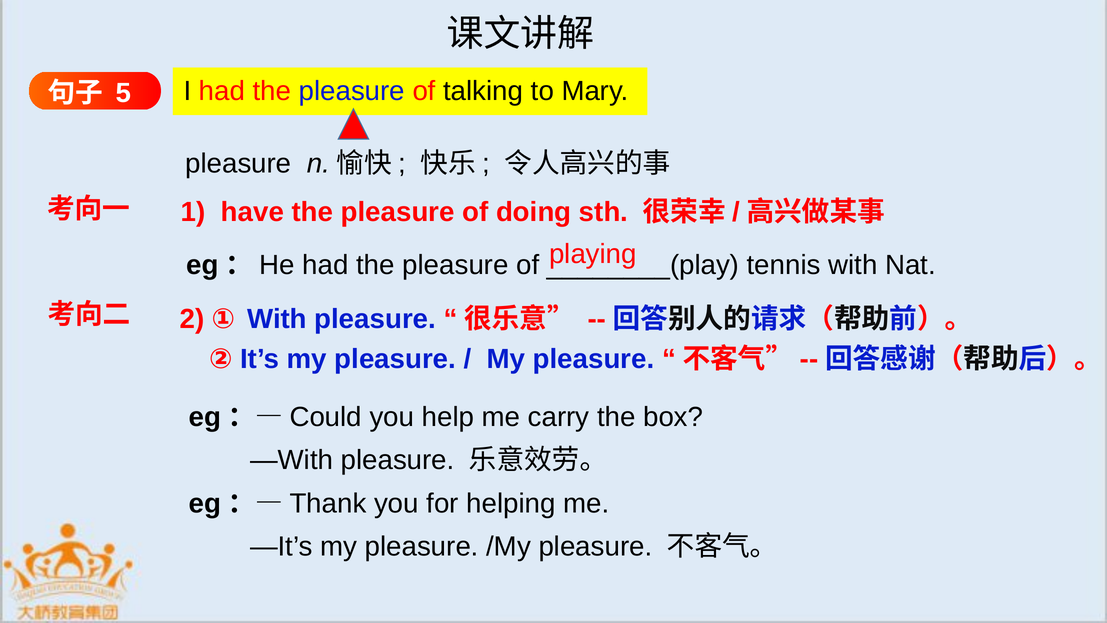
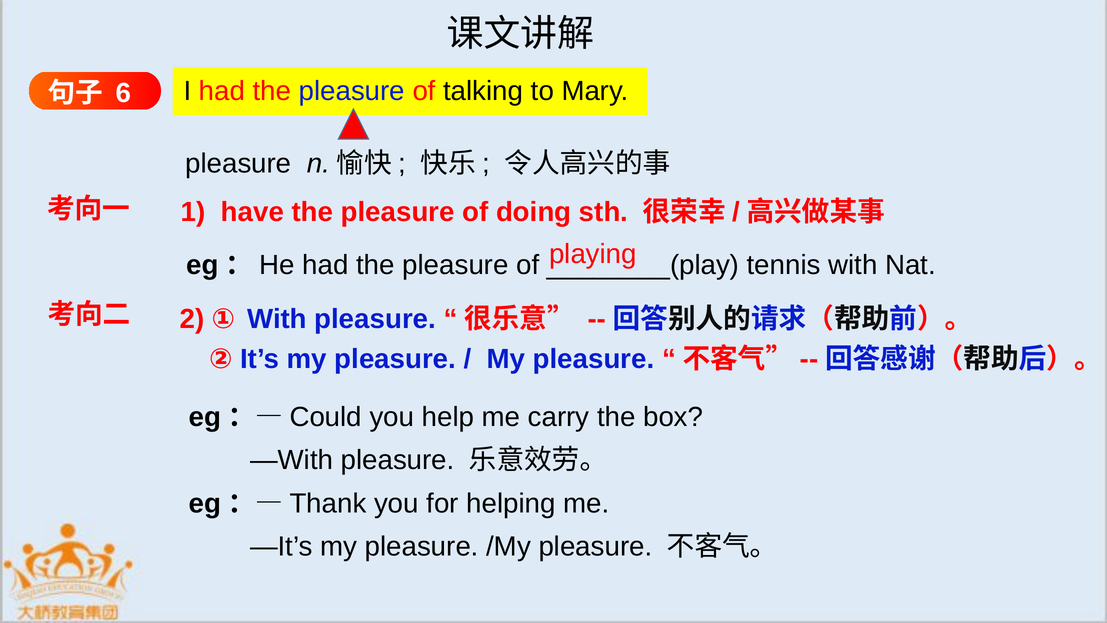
5: 5 -> 6 (124, 93)
